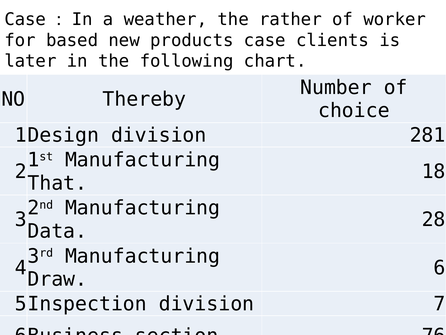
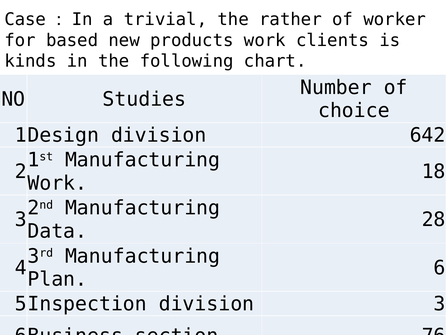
weather: weather -> trivial (165, 19)
products case: case -> work (265, 40)
later: later -> kinds (30, 61)
Thereby: Thereby -> Studies (144, 99)
281: 281 -> 642 (428, 135)
That: That -> Work (57, 183)
Draw: Draw -> Plan (57, 279)
division 7: 7 -> 3 (440, 304)
